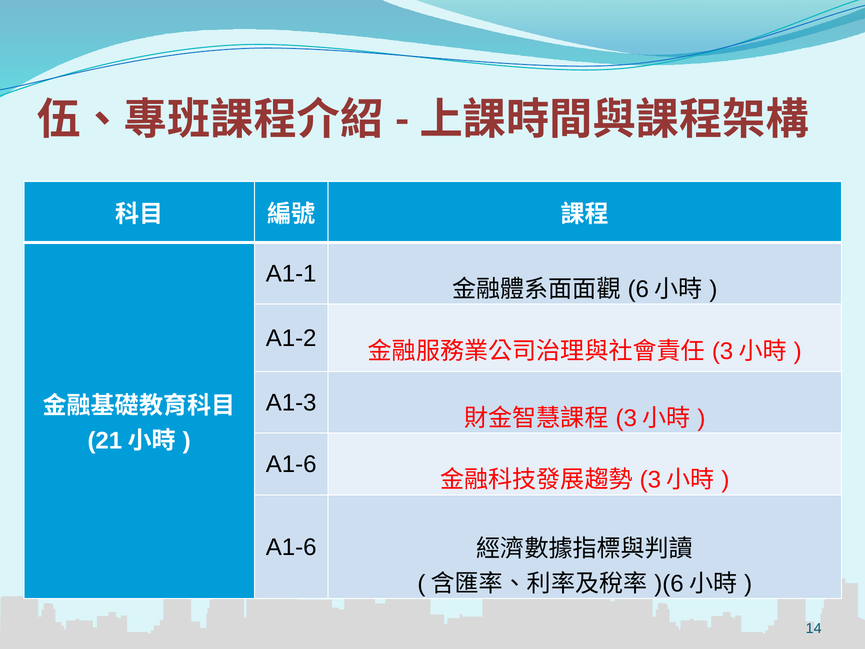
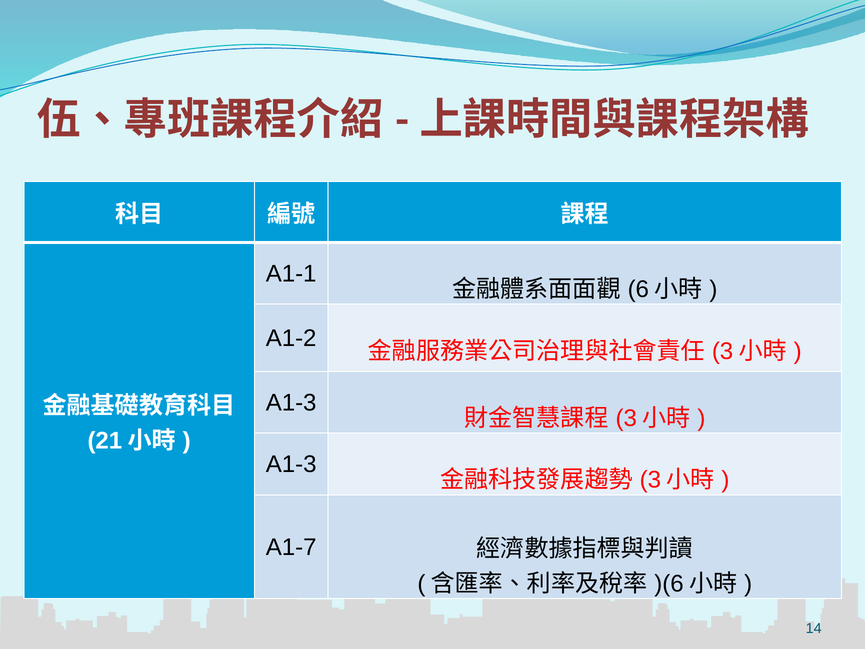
A1-6: A1-6 -> A1-3 (291, 464)
A1-6: A1-6 -> A1-7 (291, 547)
